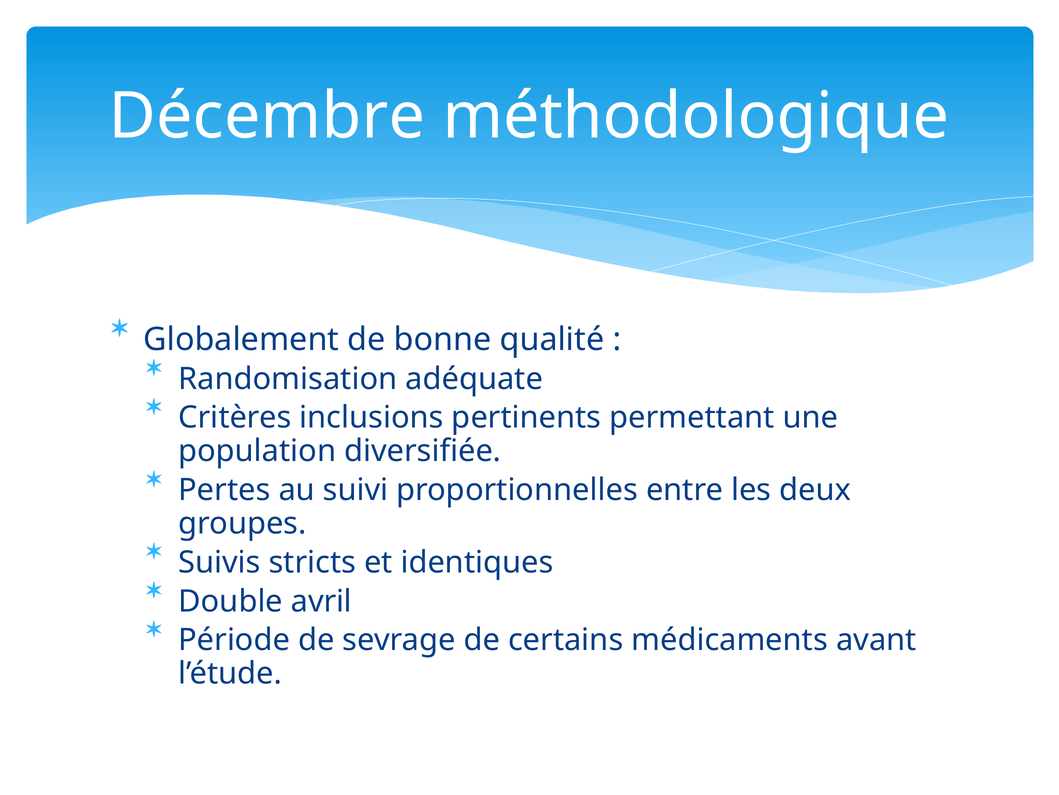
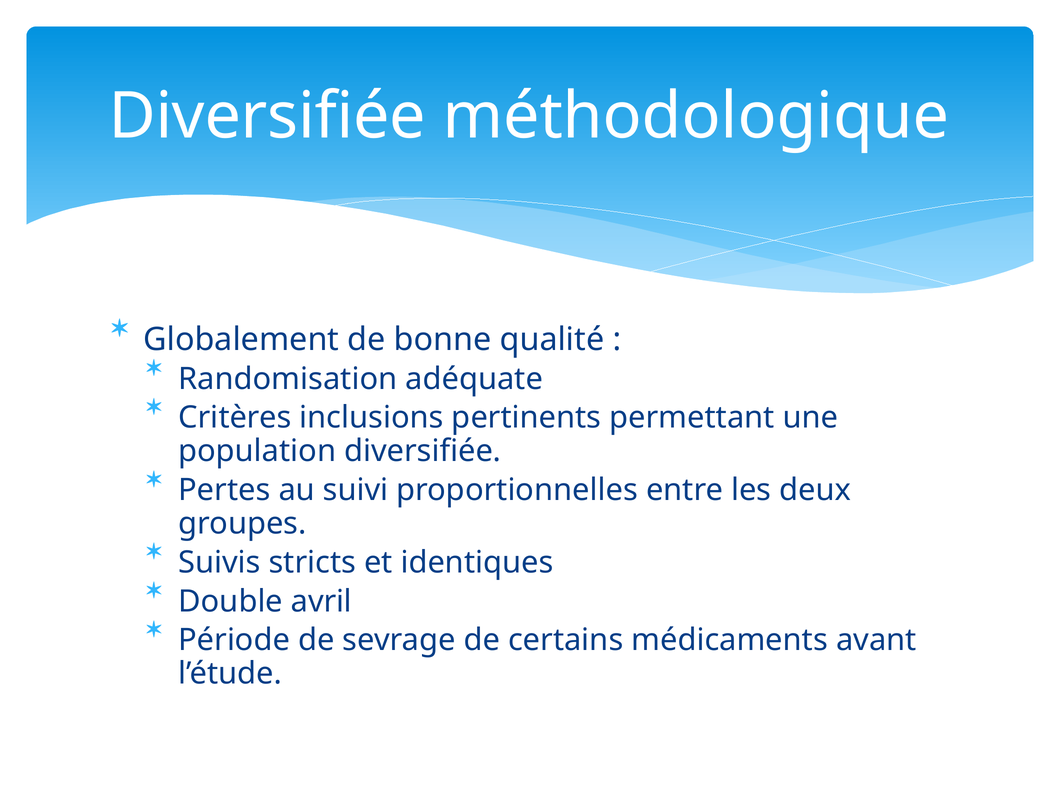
Décembre: Décembre -> Diversifiée (267, 116)
